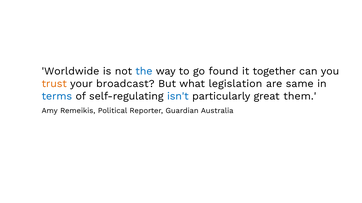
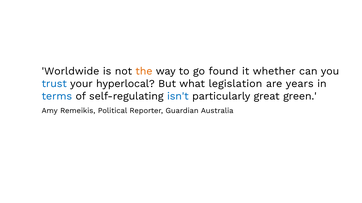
the colour: blue -> orange (144, 71)
together: together -> whether (274, 71)
trust colour: orange -> blue (54, 84)
broadcast: broadcast -> hyperlocal (125, 84)
same: same -> years (300, 84)
them: them -> green (300, 97)
